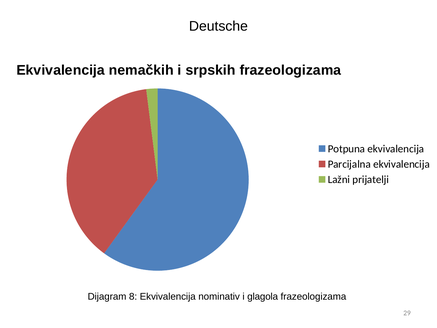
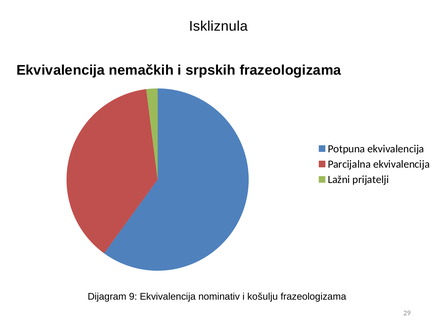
Deutsche: Deutsche -> Iskliznula (218, 26)
8: 8 -> 9 (133, 296)
glagola: glagola -> košulju (263, 296)
